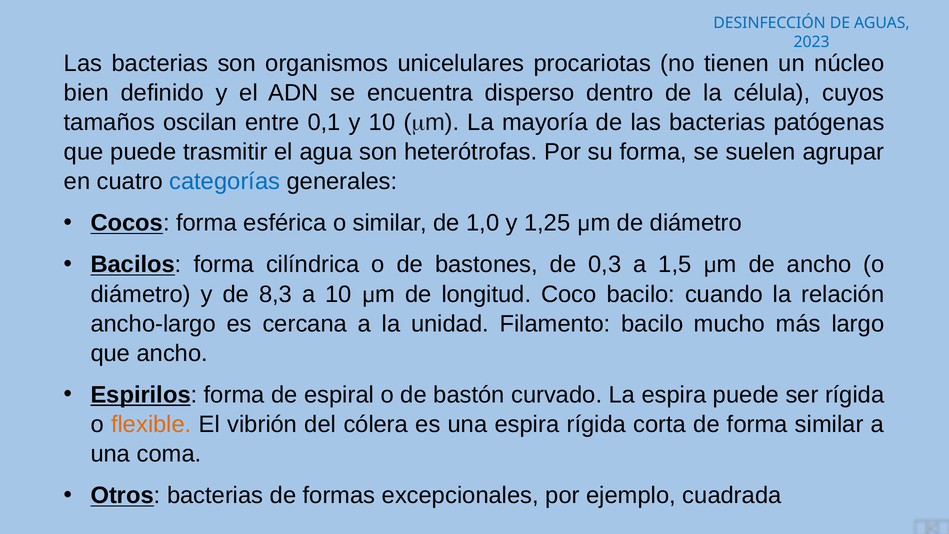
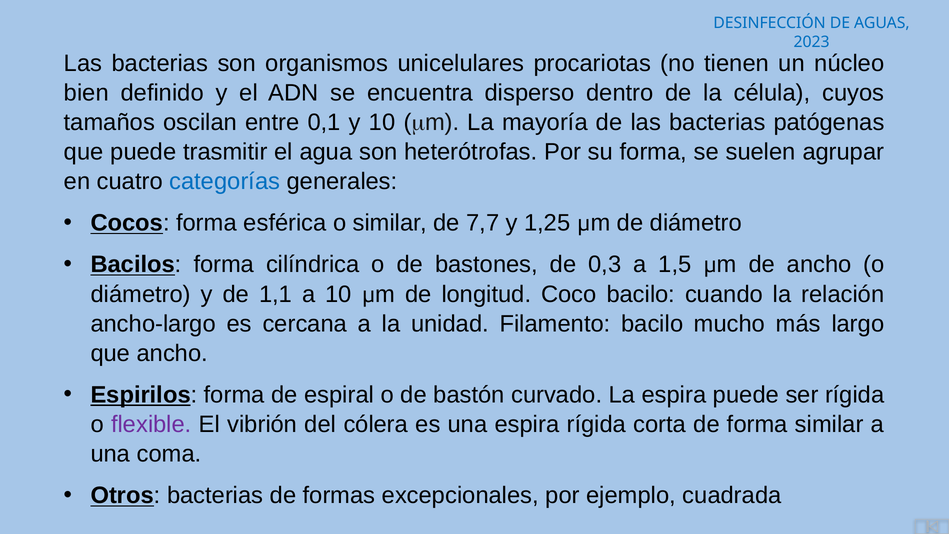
1,0: 1,0 -> 7,7 (483, 223)
8,3: 8,3 -> 1,1 (276, 294)
flexible colour: orange -> purple (151, 424)
